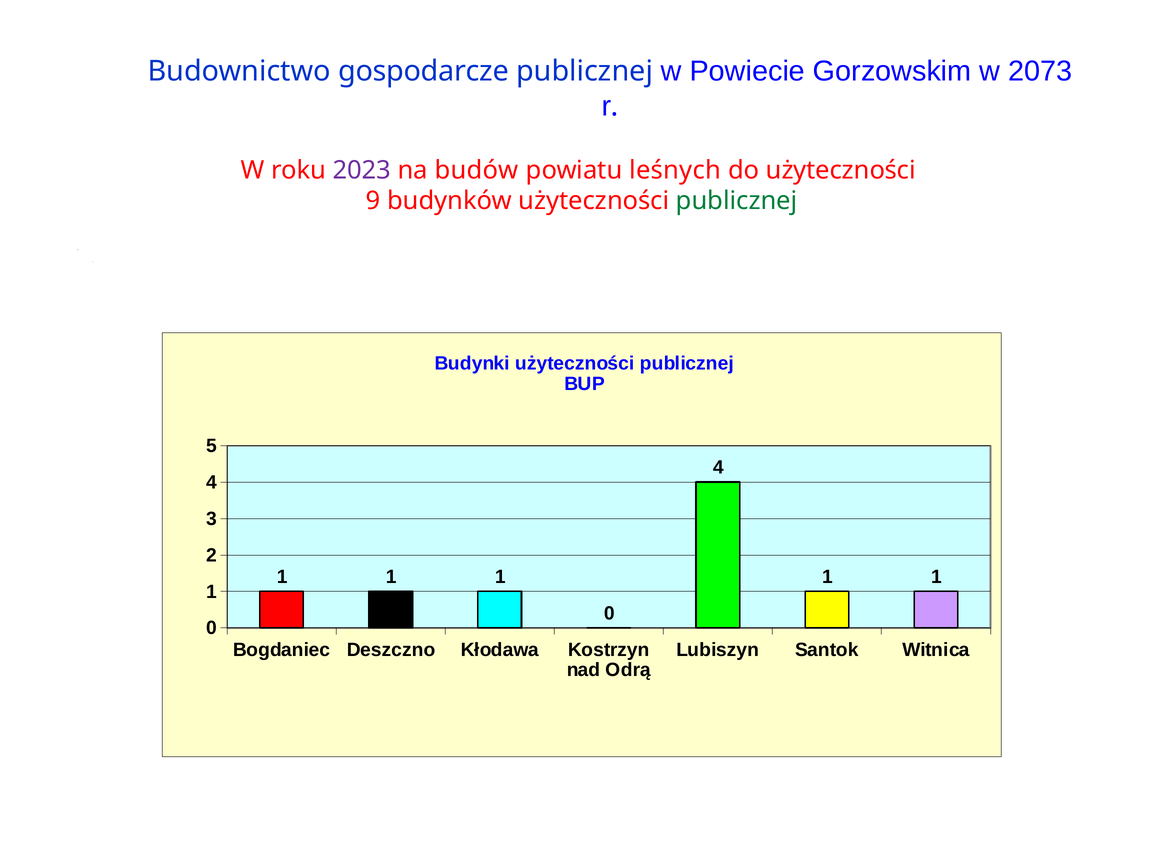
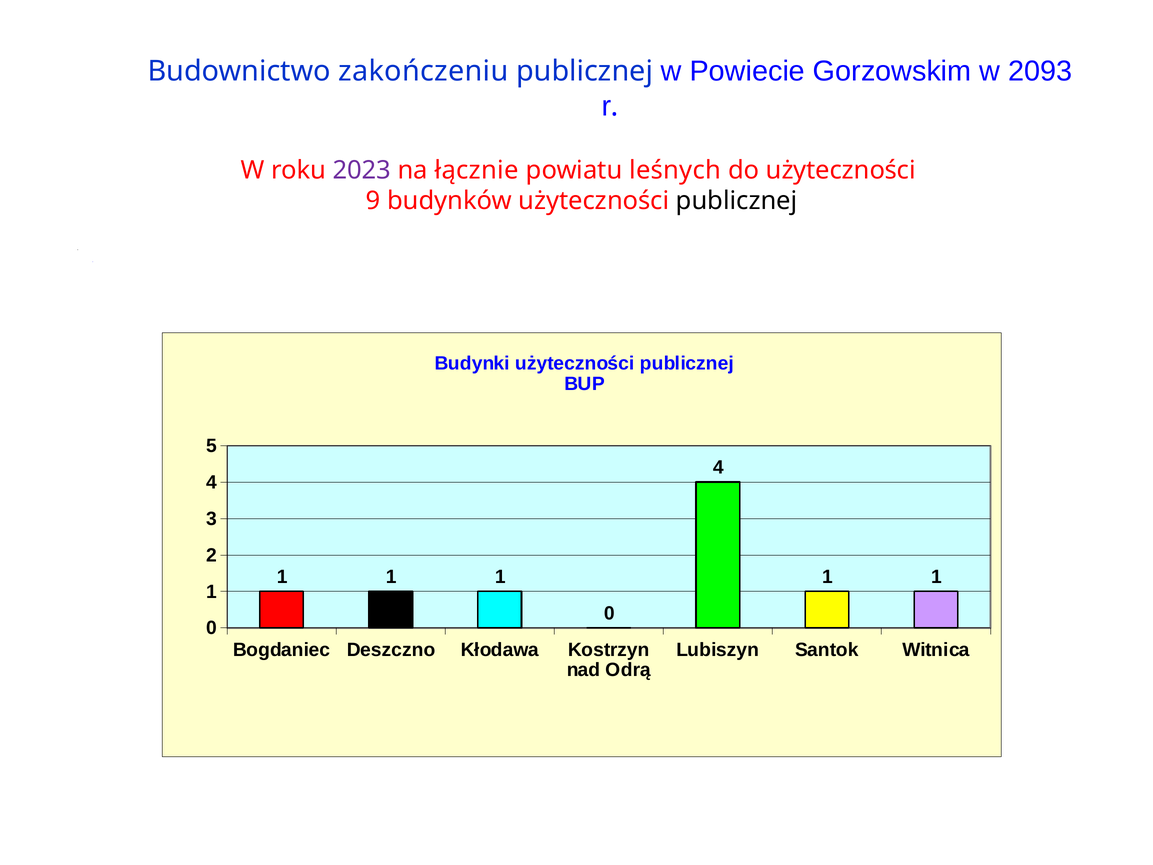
gospodarcze: gospodarcze -> zakończeniu (423, 71)
2073: 2073 -> 2093 (1040, 71)
budów: budów -> łącznie (477, 170)
publicznej colour: green -> black (737, 201)
